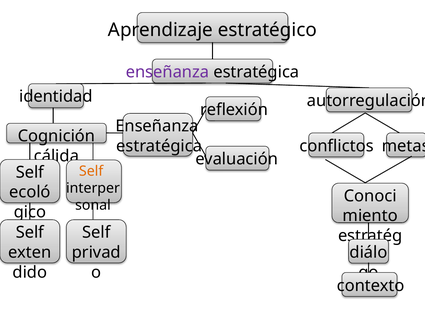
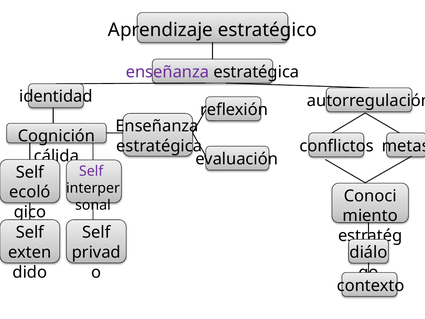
Self colour: orange -> purple (91, 171)
